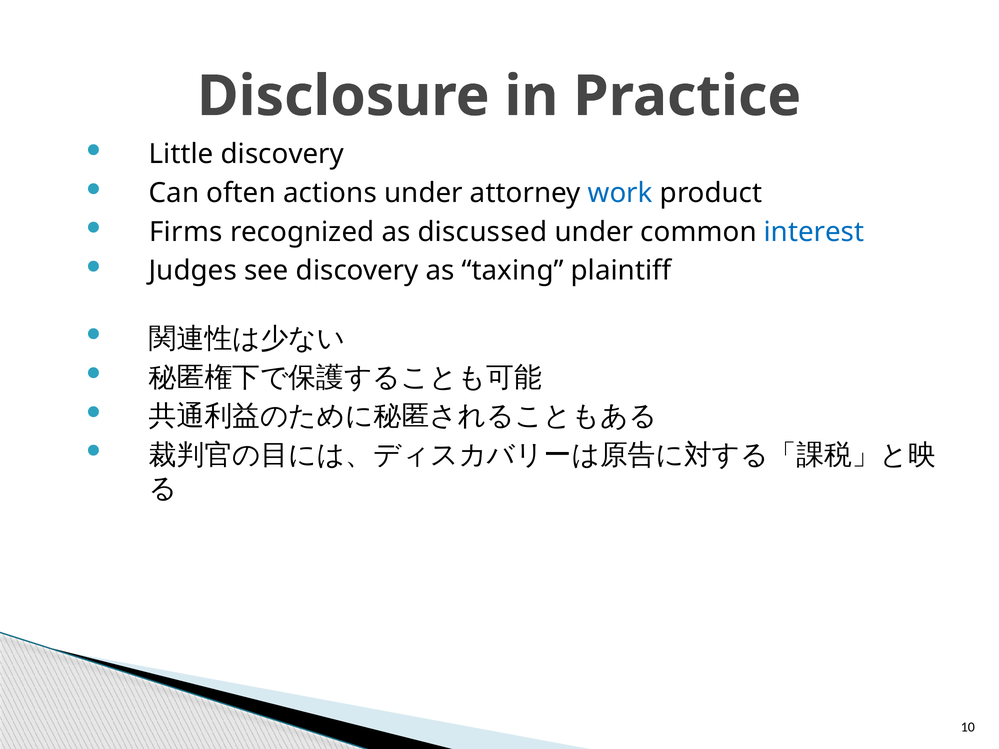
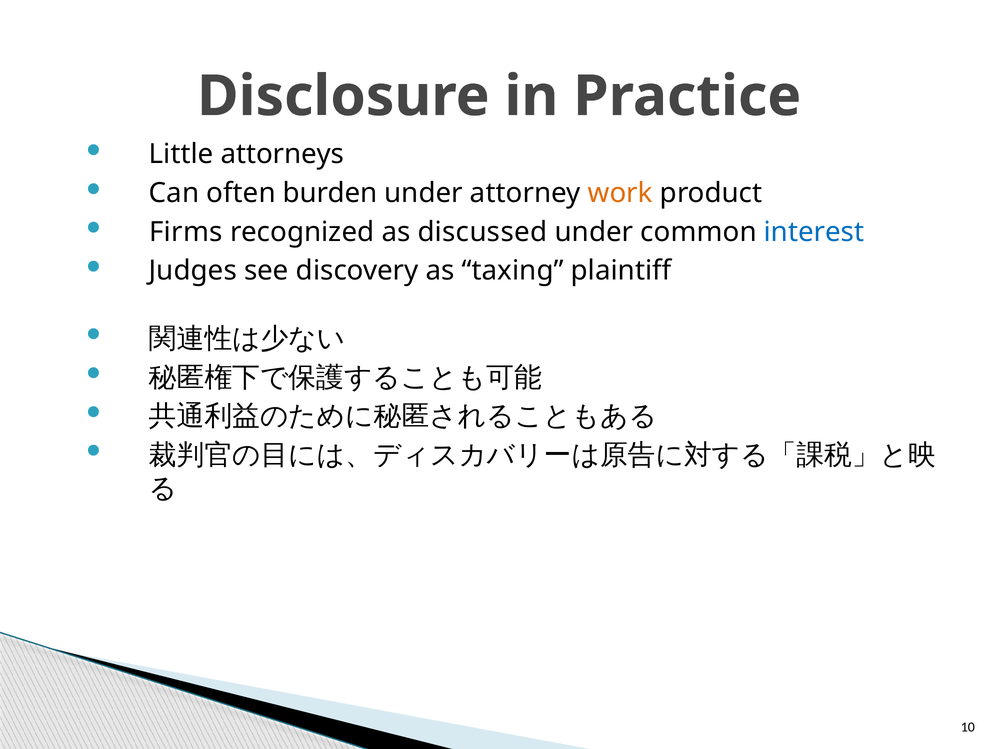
Little discovery: discovery -> attorneys (282, 154)
actions: actions -> burden (330, 193)
work colour: blue -> orange (620, 193)
